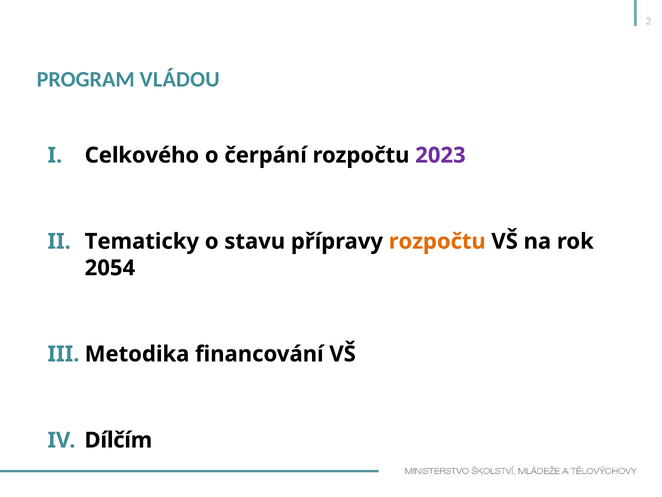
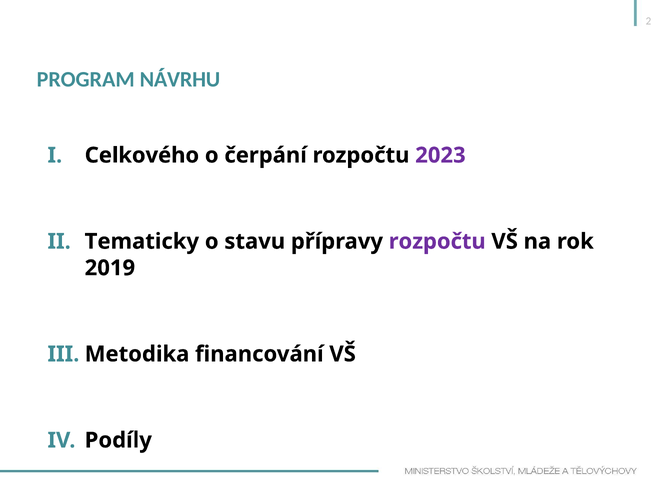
VLÁDOU: VLÁDOU -> NÁVRHU (180, 80)
rozpočtu colour: orange -> purple (437, 241)
2054: 2054 -> 2019 (110, 268)
Dílčím: Dílčím -> Podíly (118, 440)
